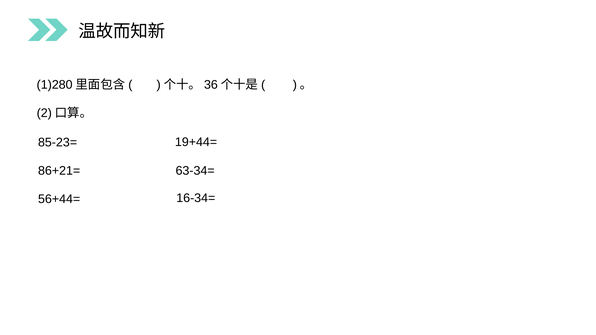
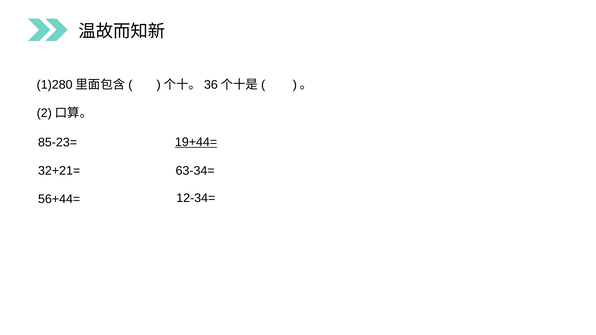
19+44= underline: none -> present (196, 142)
86+21=: 86+21= -> 32+21= (59, 171)
16-34=: 16-34= -> 12-34= (196, 198)
